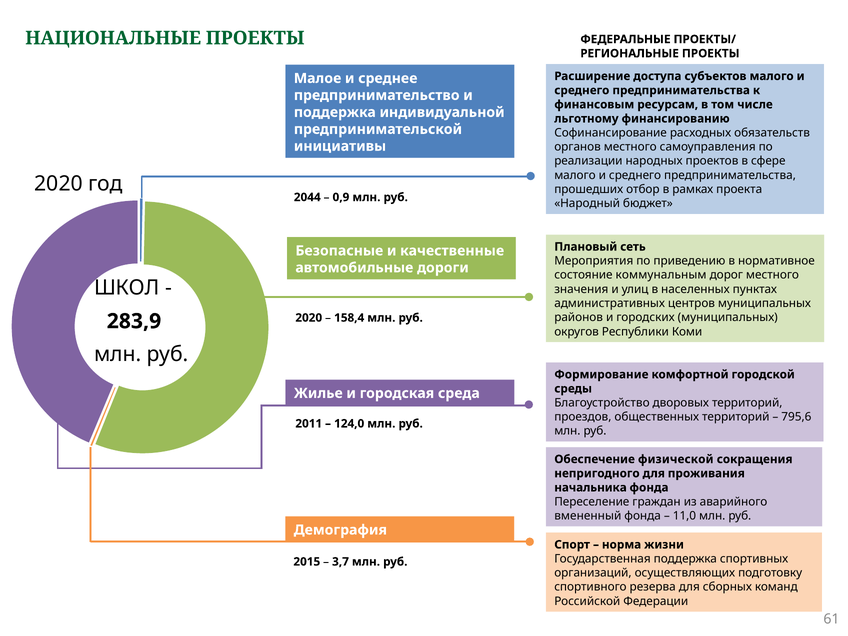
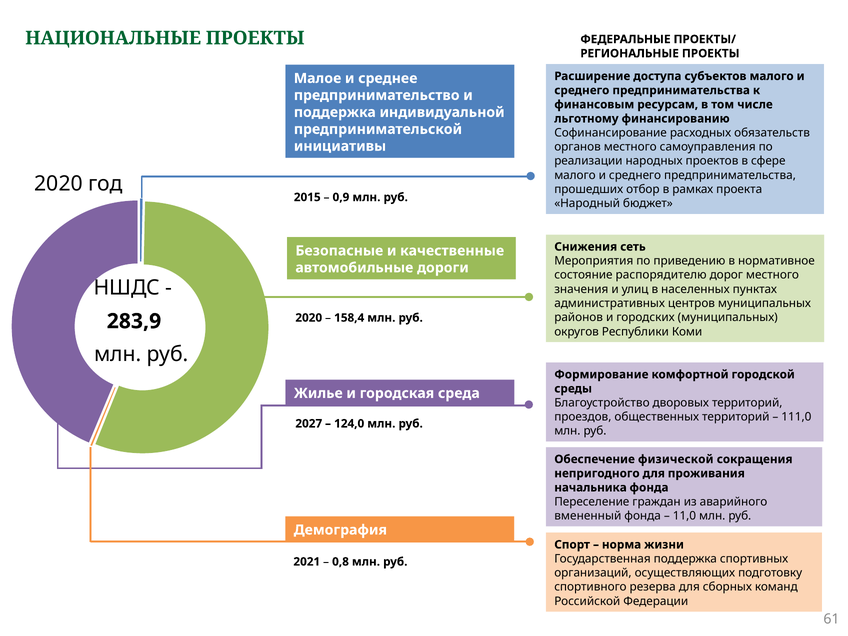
2044: 2044 -> 2015 (307, 197)
Плановый: Плановый -> Снижения (586, 247)
коммунальным: коммунальным -> распорядителю (661, 275)
ШКОЛ: ШКОЛ -> НШДС (127, 288)
795,6: 795,6 -> 111,0 (796, 417)
2011: 2011 -> 2027 (309, 424)
2015: 2015 -> 2021 (307, 562)
3,7: 3,7 -> 0,8 (341, 562)
